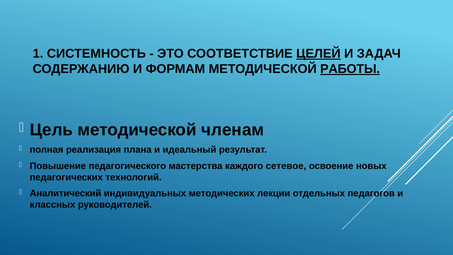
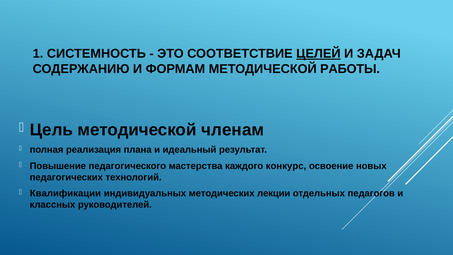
РАБОТЫ underline: present -> none (350, 69)
сетевое: сетевое -> конкурс (286, 166)
Аналитический: Аналитический -> Квалификации (65, 193)
